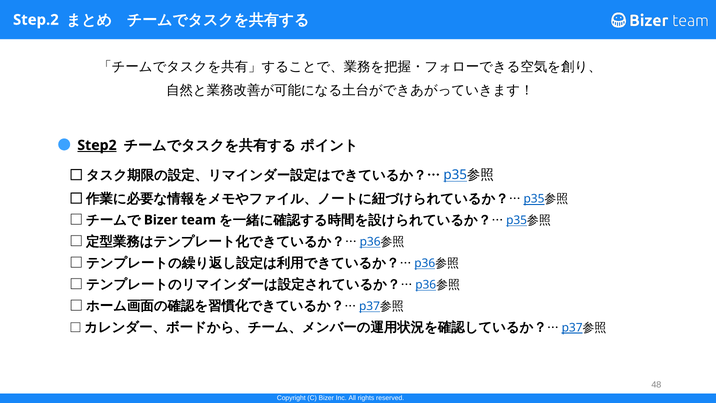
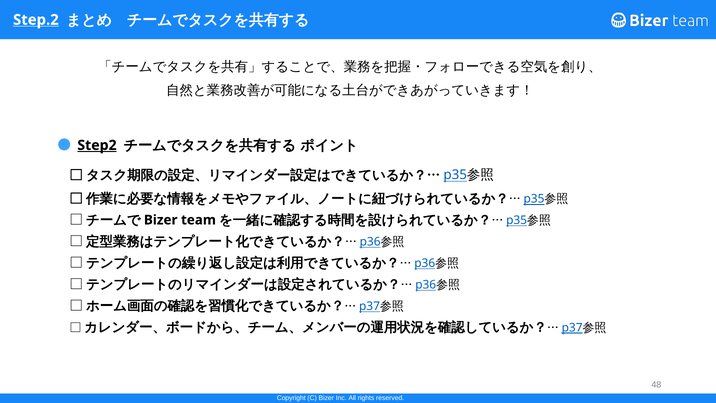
Step.2 underline: none -> present (36, 20)
